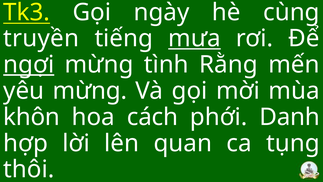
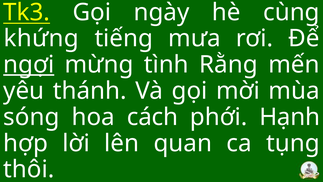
truyền: truyền -> khứng (41, 38)
mưa underline: present -> none (194, 38)
yêu mừng: mừng -> thánh (90, 91)
khôn: khôn -> sóng (31, 117)
Danh: Danh -> Hạnh (290, 117)
